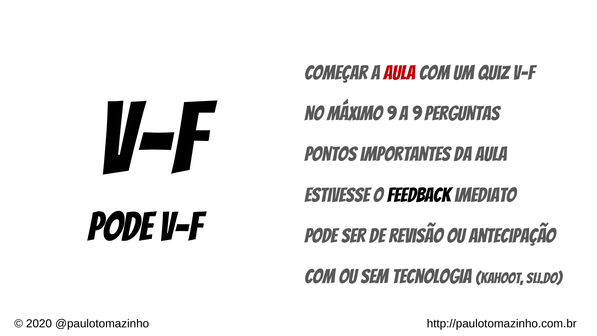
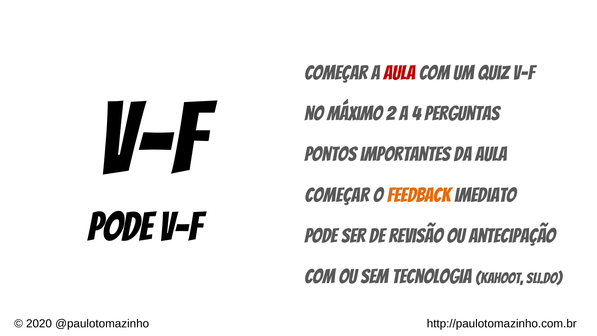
máximo 9: 9 -> 2 (391, 114)
a 9: 9 -> 4 (416, 114)
estivesse: estivesse -> começar (337, 195)
feedback colour: black -> orange (419, 195)
